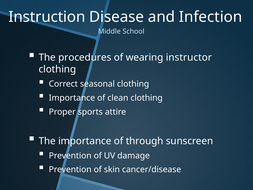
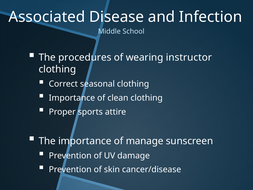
Instruction: Instruction -> Associated (47, 17)
through: through -> manage (145, 141)
